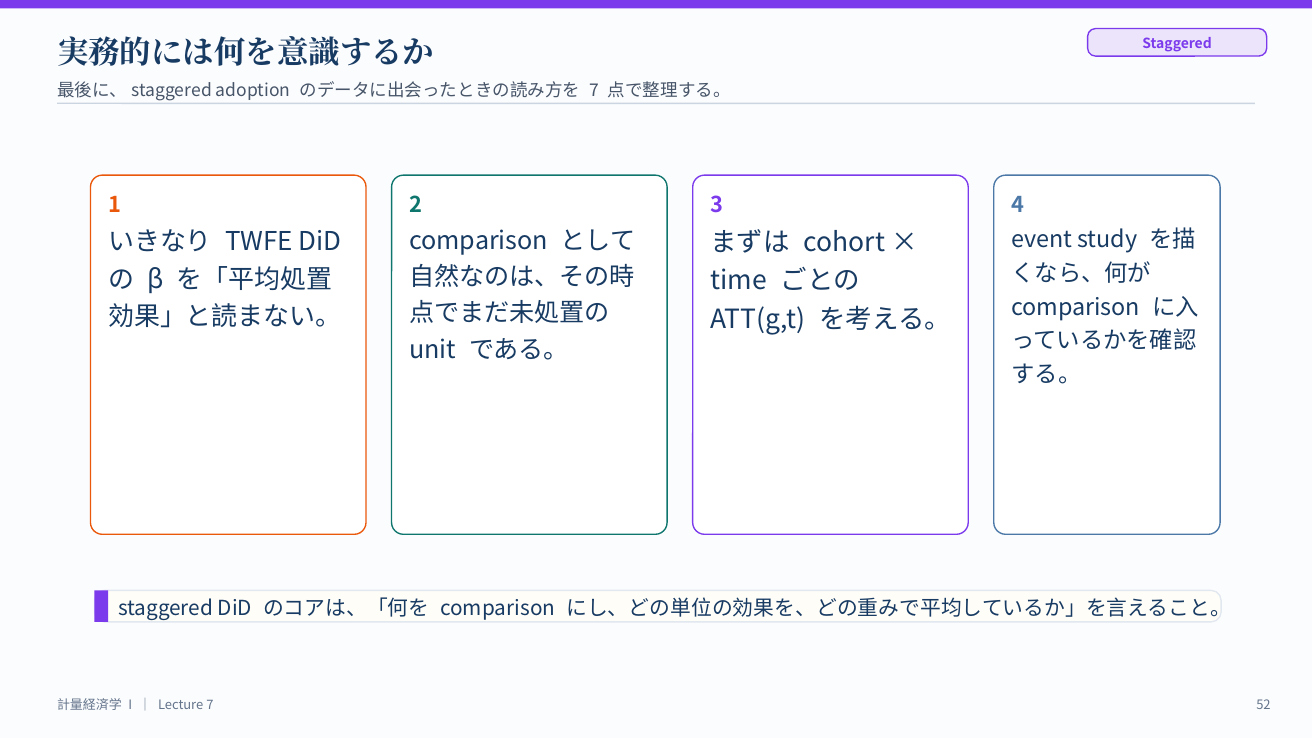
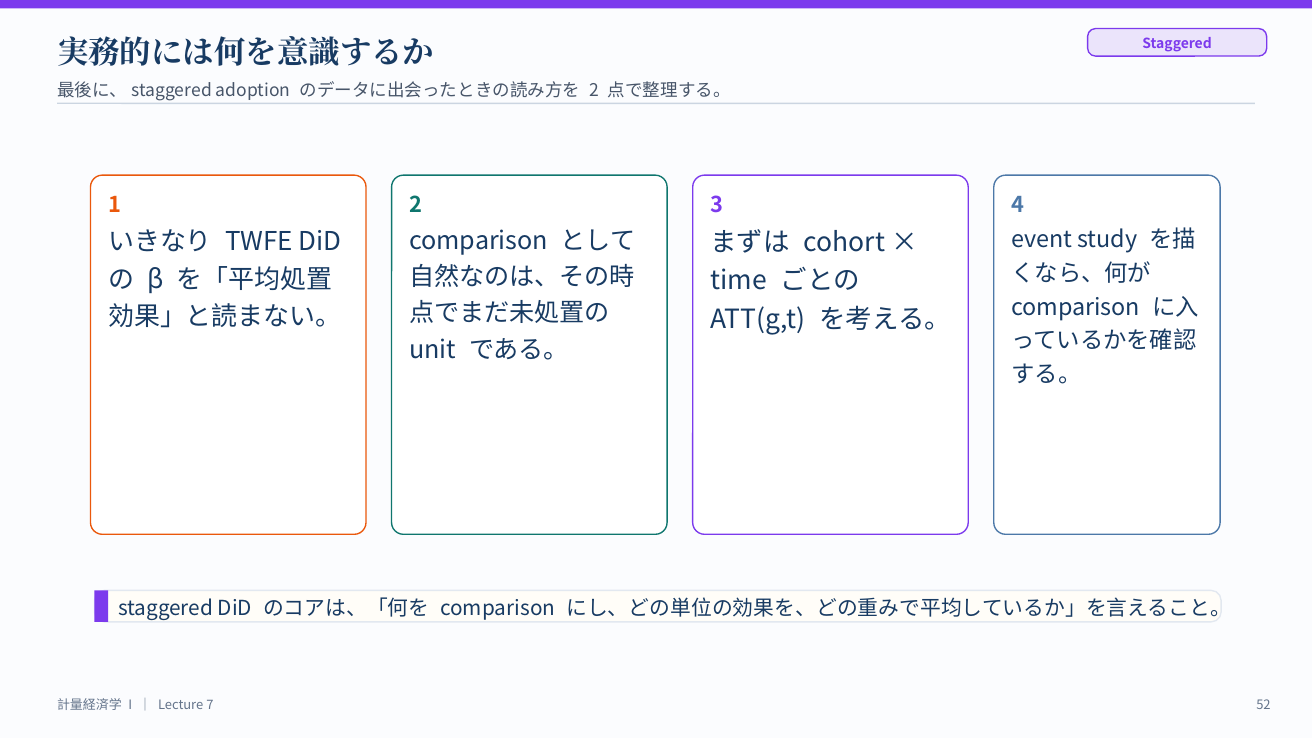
7: 7 -> 2 (594, 90)
